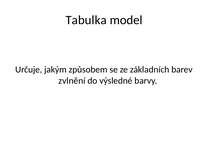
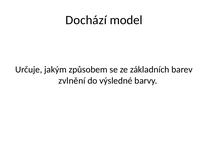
Tabulka: Tabulka -> Dochází (86, 20)
